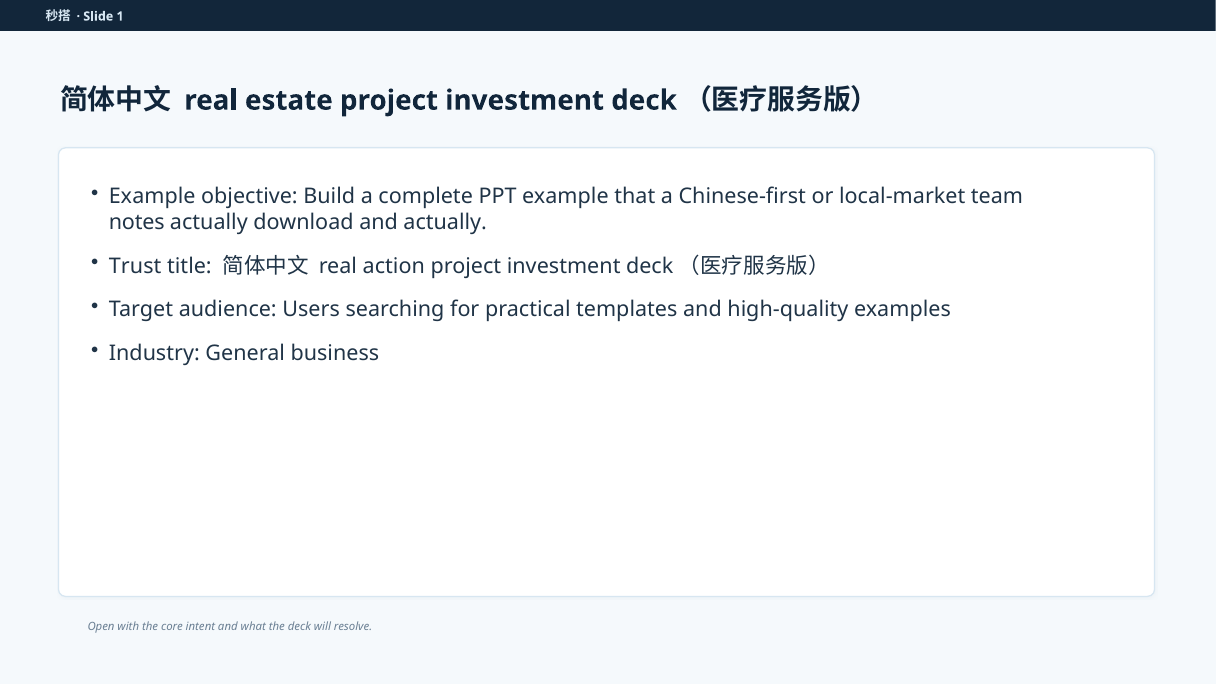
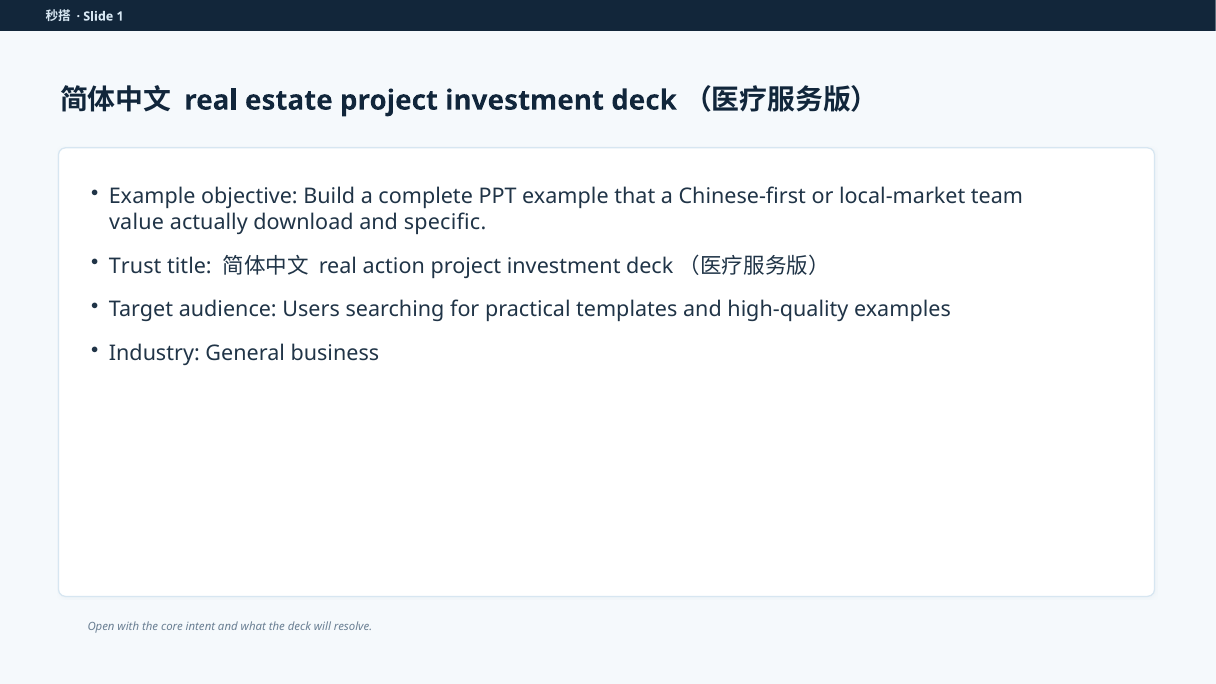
notes: notes -> value (137, 223)
and actually: actually -> specific (445, 223)
